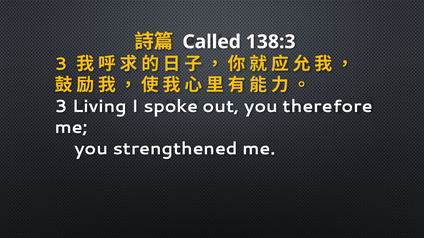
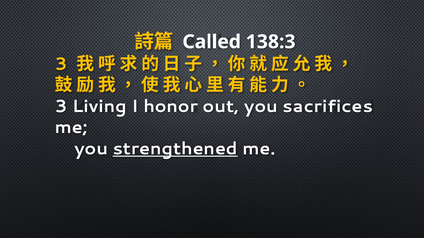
spoke: spoke -> honor (171, 106)
therefore: therefore -> sacrifices (328, 106)
strengthened underline: none -> present (175, 149)
